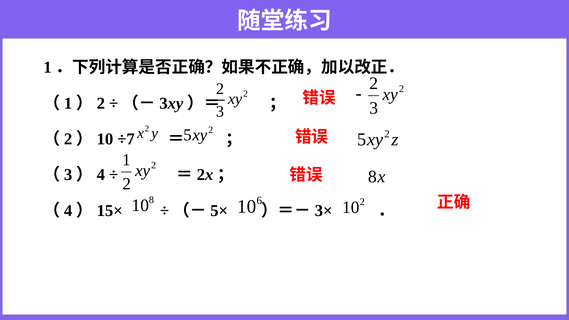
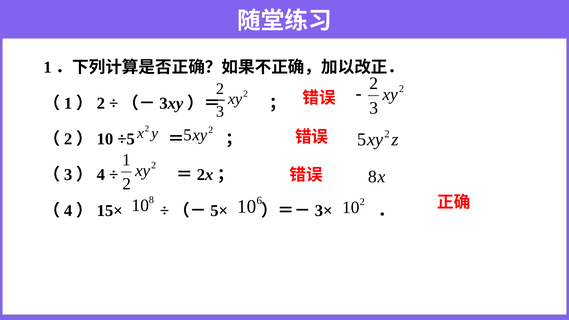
÷7: ÷7 -> ÷5 (126, 139)
